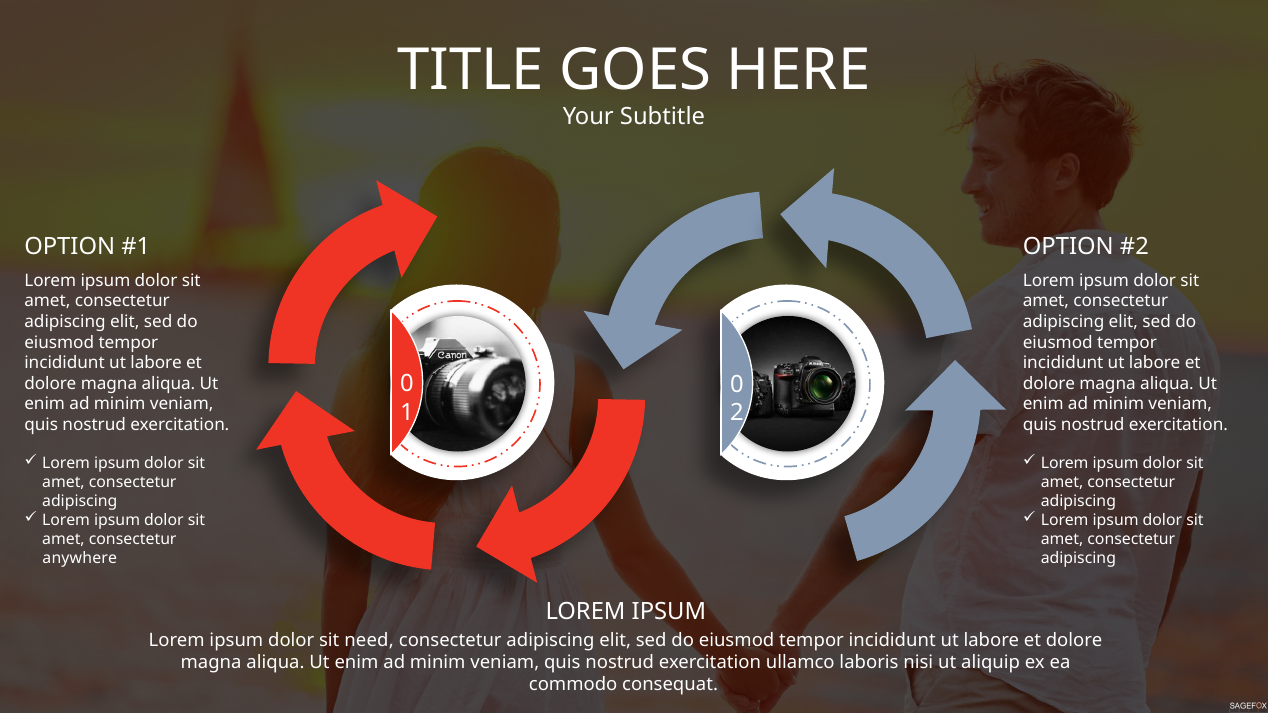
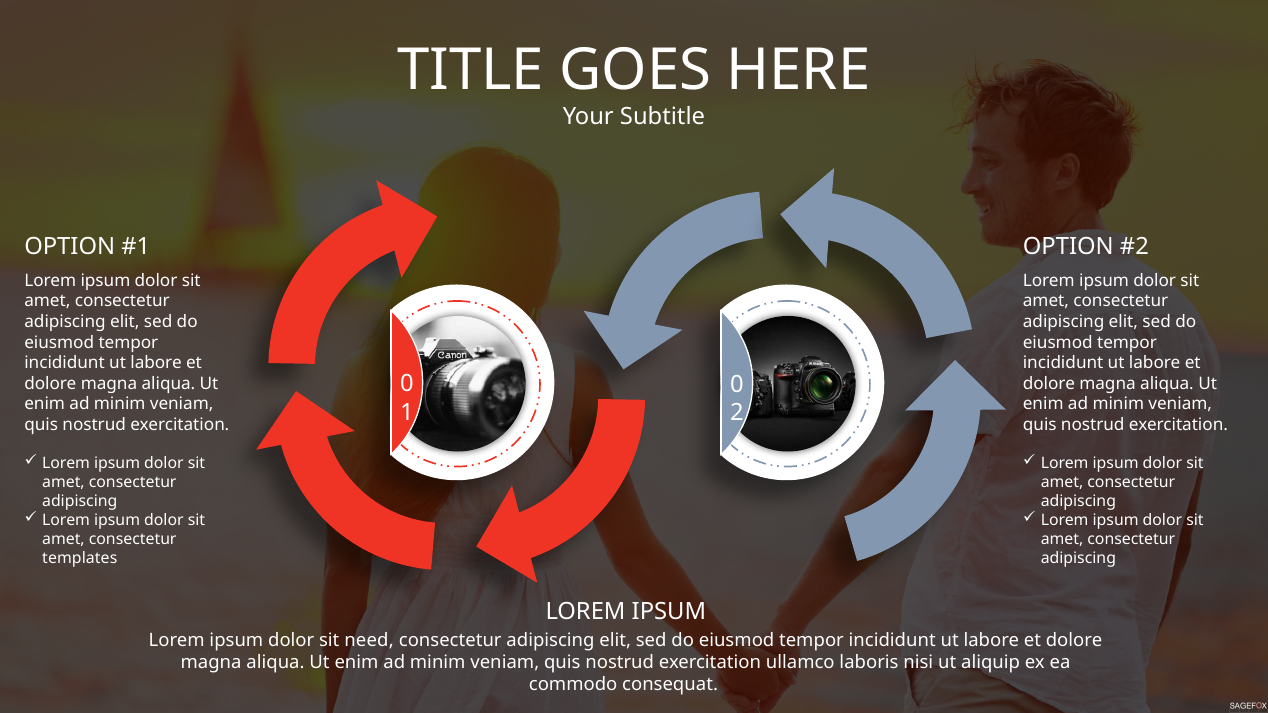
anywhere: anywhere -> templates (80, 559)
